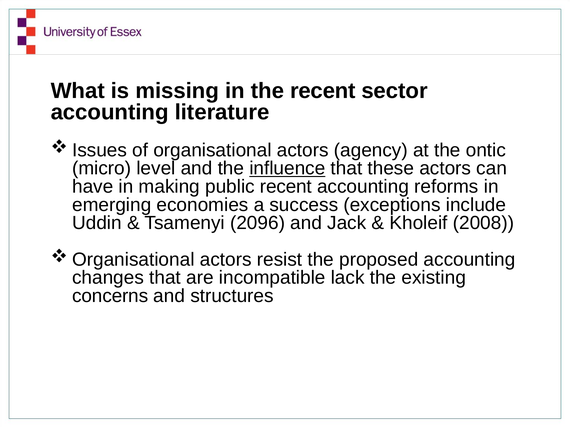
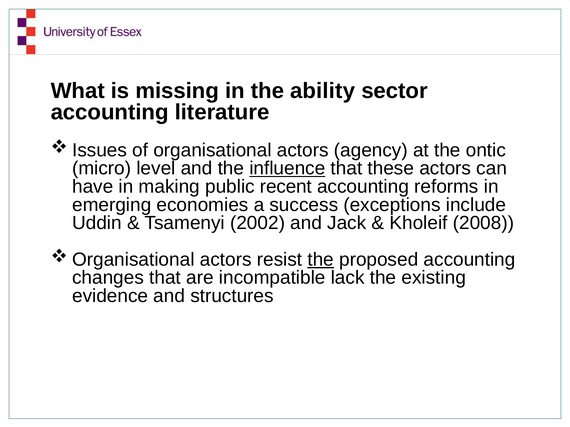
the recent: recent -> ability (323, 91)
2096: 2096 -> 2002 (258, 223)
the underline: none -> present (321, 260)
concerns: concerns -> evidence (110, 296)
